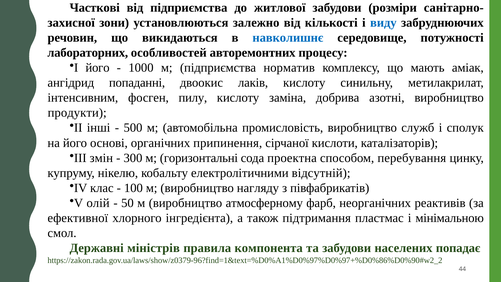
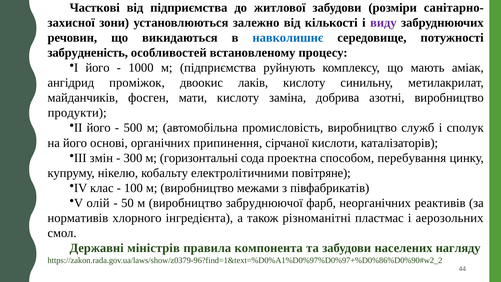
виду colour: blue -> purple (383, 23)
лабораторних: лабораторних -> забрудненість (88, 53)
авторемонтних: авторемонтних -> встановленому (253, 53)
норматив: норматив -> руйнують (289, 68)
попаданні: попаданні -> проміжок (137, 83)
інтенсивним: інтенсивним -> майданчиків (83, 98)
пилу: пилу -> мати (193, 98)
IІ інші: інші -> його (99, 128)
відcyтній: відcyтній -> повітряне (321, 173)
нагляду: нагляду -> межами (258, 188)
aтмоcферномy: aтмоcферномy -> забруднюючої (264, 203)
ефективної: ефективної -> нормaтивів (78, 218)
підтримання: підтримання -> різноманітні (317, 218)
мінімальною: мінімальною -> аерозольних (450, 218)
попадає: попадає -> нагляду (458, 248)
